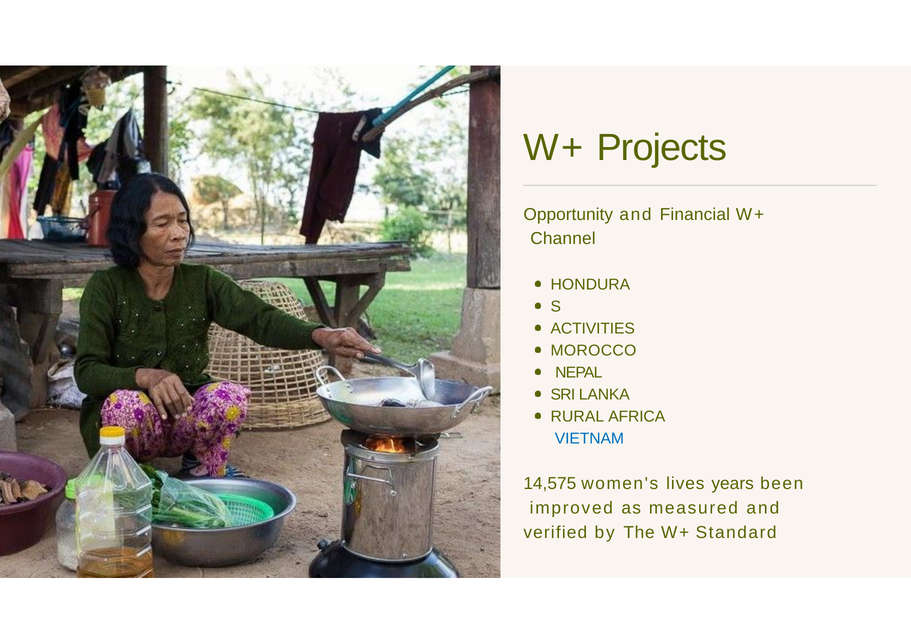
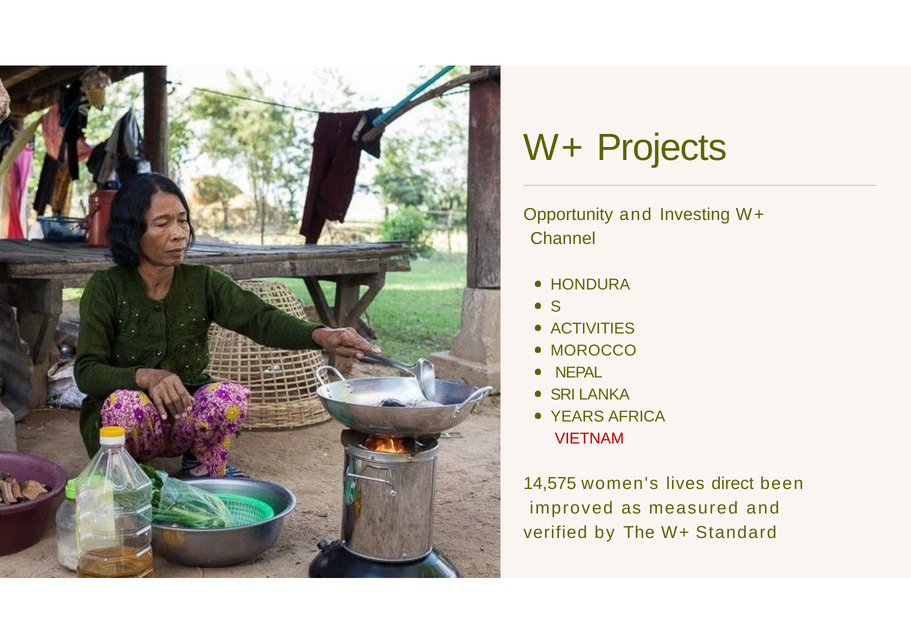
Financial: Financial -> Investing (695, 214)
RURAL: RURAL -> YEARS (577, 417)
VIETNAM colour: blue -> red (589, 439)
years: years -> direct (733, 484)
